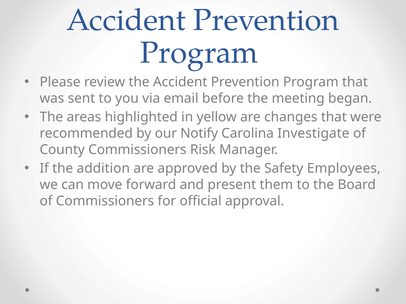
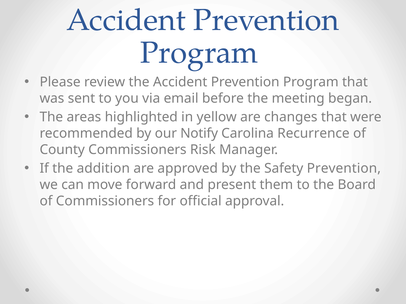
Investigate: Investigate -> Recurrence (313, 134)
Safety Employees: Employees -> Prevention (344, 169)
